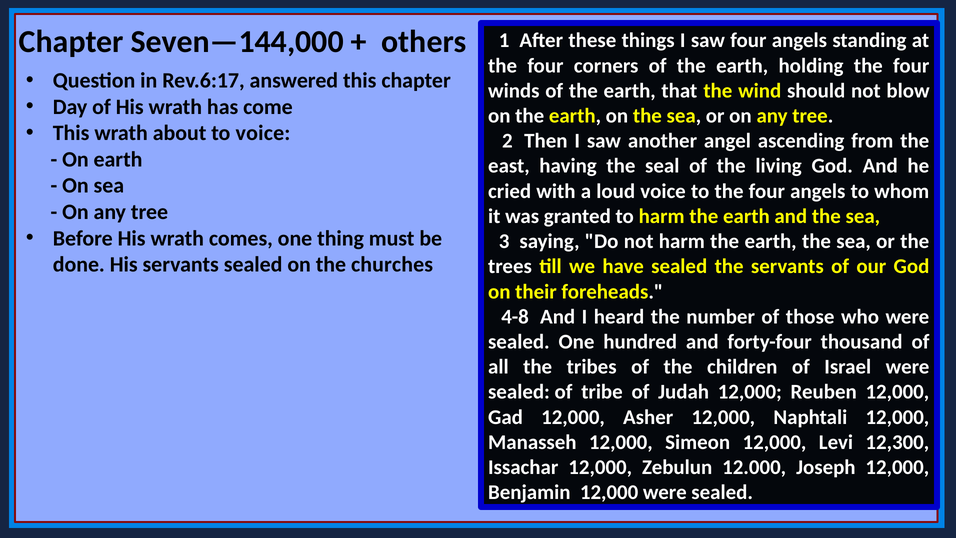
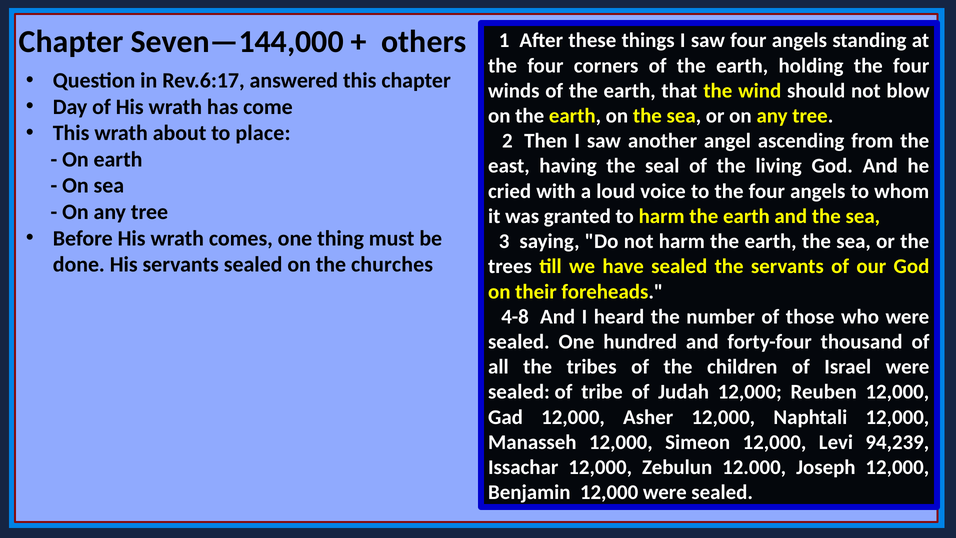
to voice: voice -> place (263, 133)
12,300: 12,300 -> 94,239 (897, 442)
